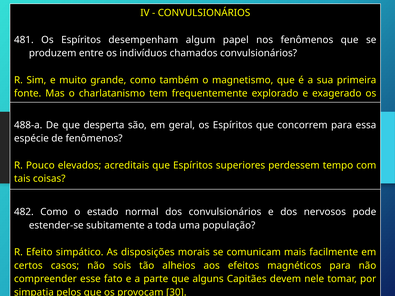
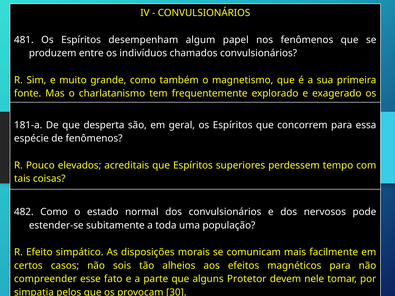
488-a: 488-a -> 181-a (28, 125)
Capitães: Capitães -> Protetor (247, 279)
